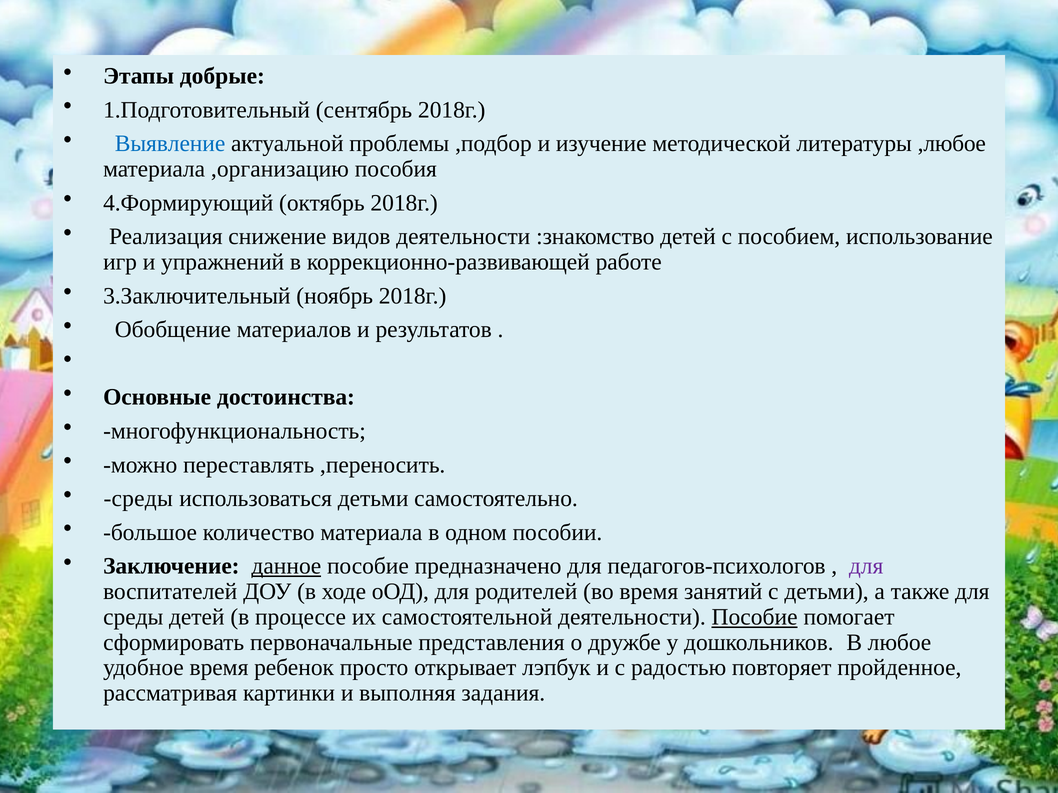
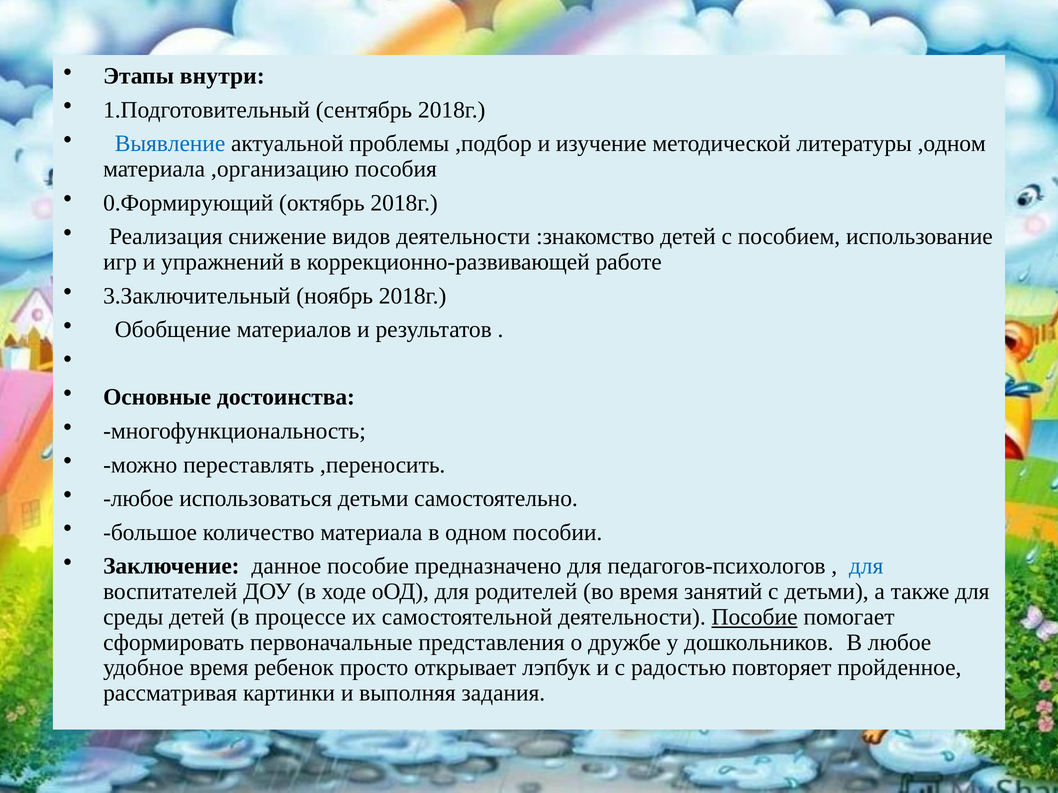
добрые: добрые -> внутри (222, 76)
,любое: ,любое -> ,одном (952, 144)
4.Формирующий: 4.Формирующий -> 0.Формирующий (188, 203)
среды: среды -> любое (138, 499)
данное underline: present -> none (286, 567)
для colour: purple -> blue (866, 567)
